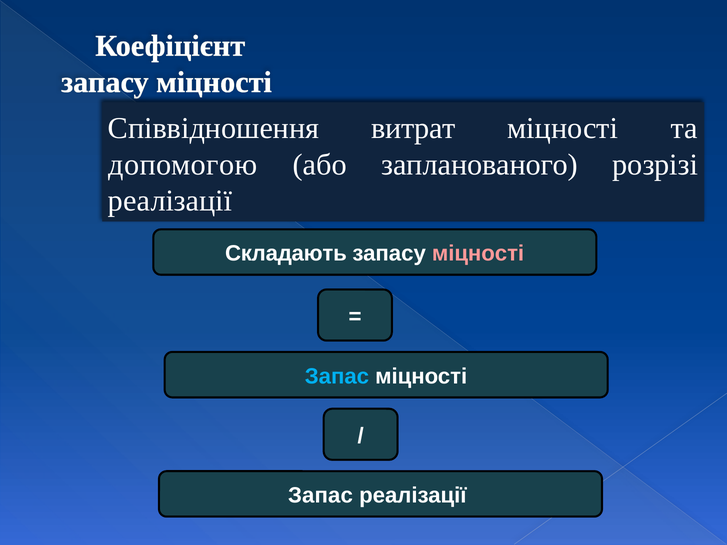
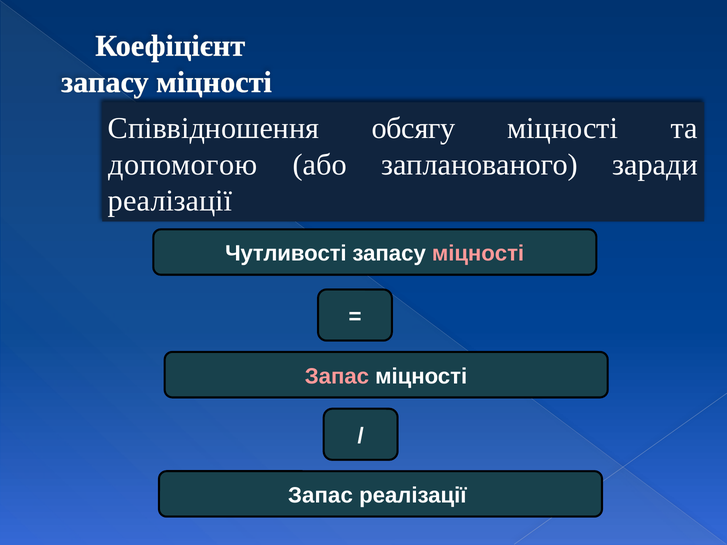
витрат: витрат -> обсягу (413, 128)
розрізі: розрізі -> заради (655, 165)
Складають: Складають -> Чутливості (286, 254)
Запас colour: light blue -> pink (337, 376)
